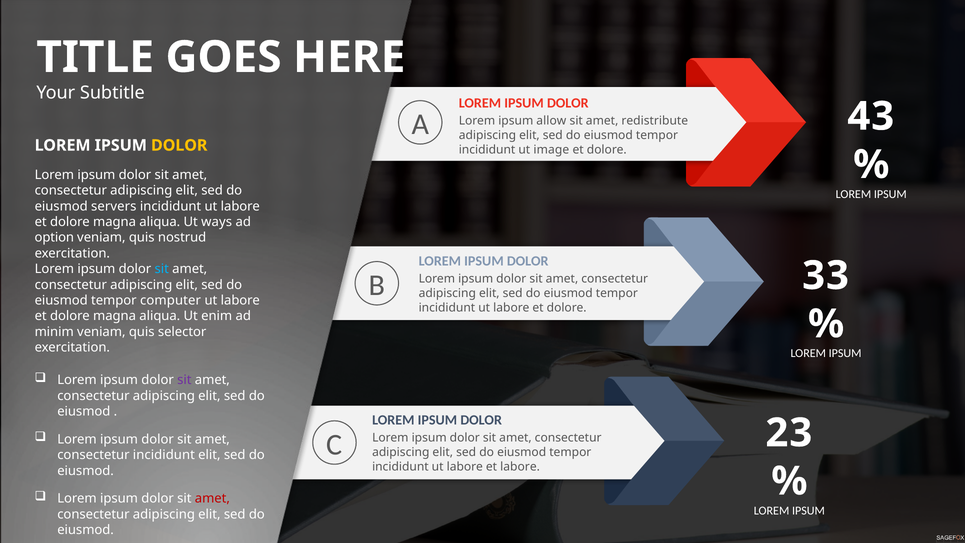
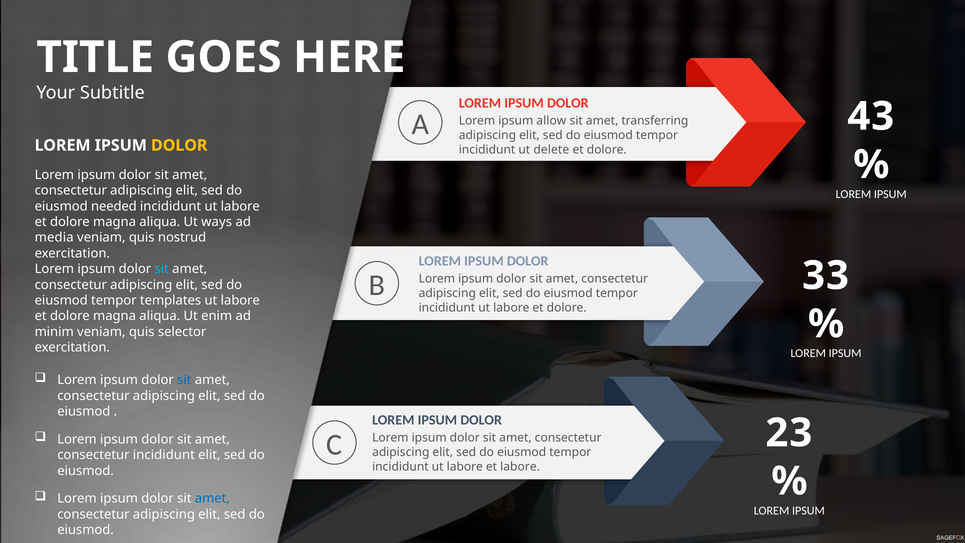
redistribute: redistribute -> transferring (655, 121)
image: image -> delete (551, 150)
servers: servers -> needed (114, 206)
option: option -> media (54, 238)
computer: computer -> templates (171, 300)
sit colour: purple -> blue (184, 380)
amet colour: red -> blue (212, 498)
